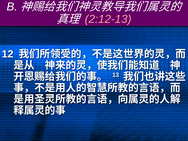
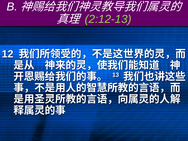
2:12-13 colour: pink -> light green (108, 19)
